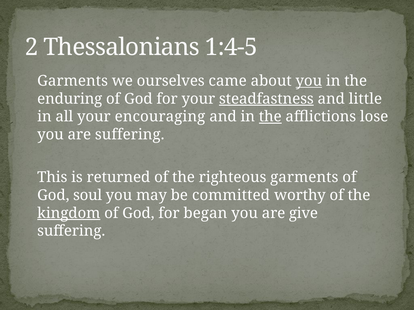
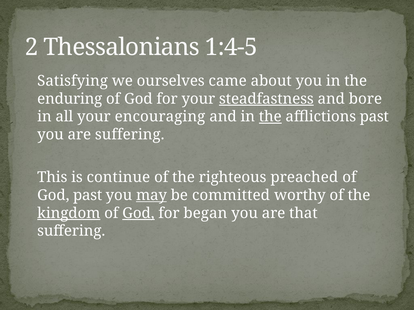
Garments: Garments -> Satisfying (73, 81)
you underline: present -> none (309, 81)
little: little -> bore (365, 99)
afflictions lose: lose -> past (374, 117)
returned: returned -> continue (118, 178)
righteous garments: garments -> preached (304, 178)
God soul: soul -> past (88, 196)
may underline: none -> present (152, 196)
God underline: none -> present (138, 213)
give: give -> that (303, 213)
